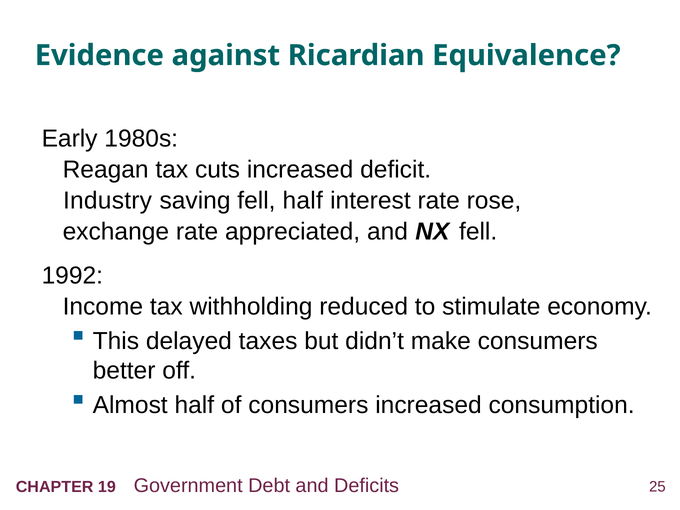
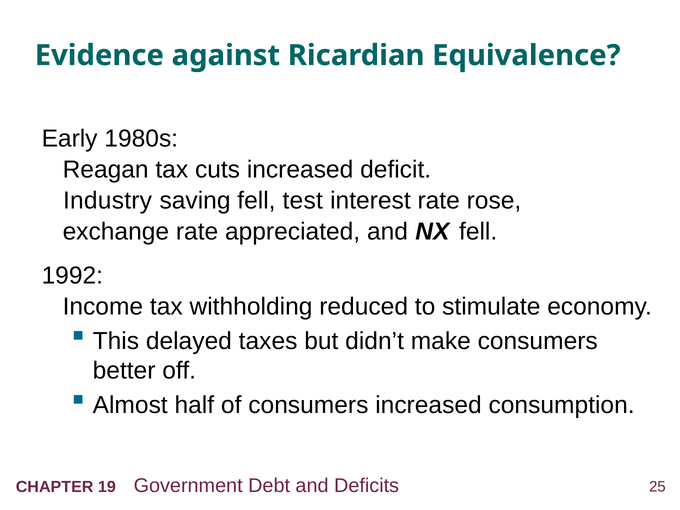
fell half: half -> test (303, 201)
